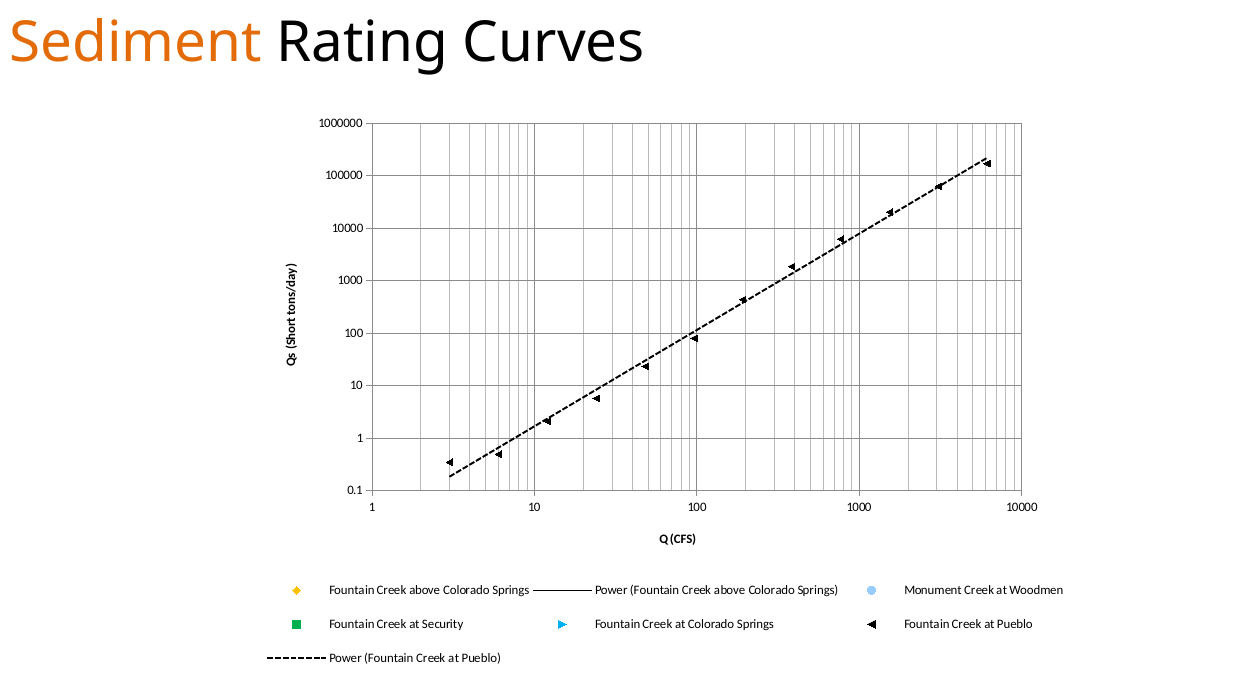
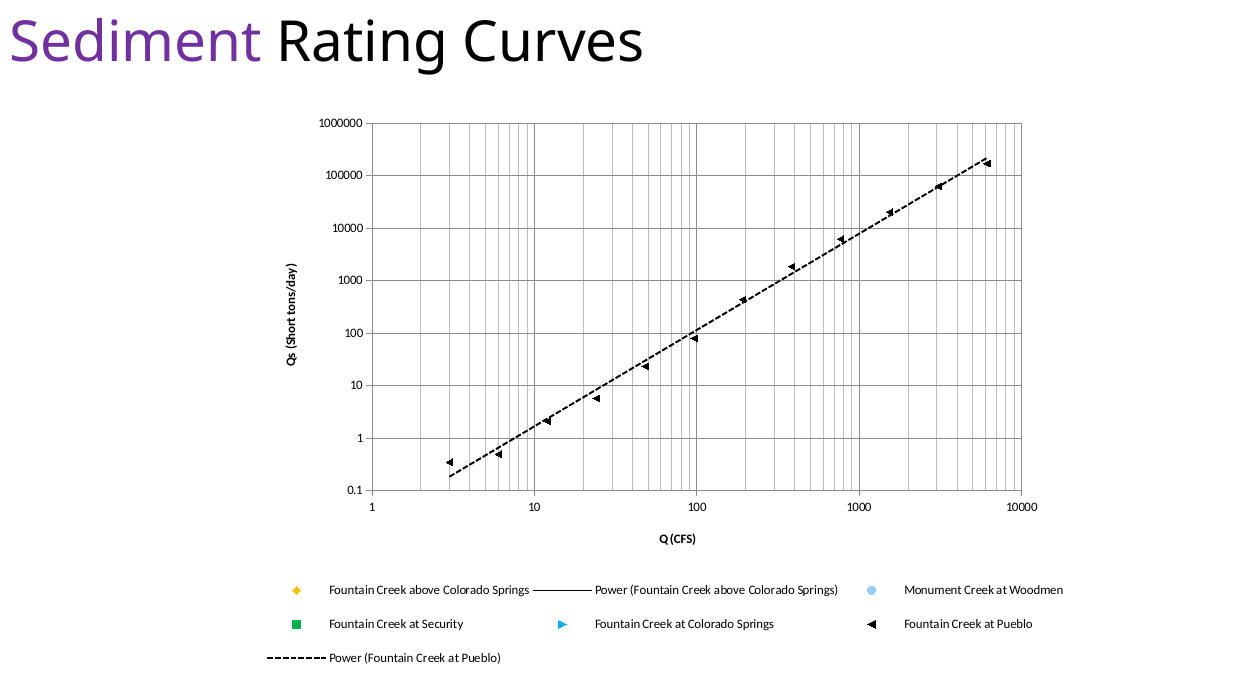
Sediment colour: orange -> purple (136, 42)
